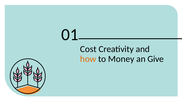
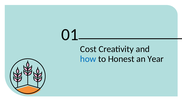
how colour: orange -> blue (88, 59)
Money: Money -> Honest (121, 59)
Give: Give -> Year (156, 59)
